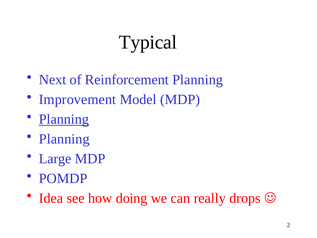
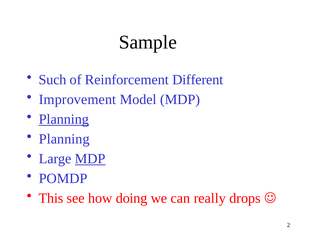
Typical: Typical -> Sample (148, 42)
Next: Next -> Such (53, 80)
Reinforcement Planning: Planning -> Different (198, 80)
MDP underline: none -> present (90, 159)
Idea: Idea -> This (51, 198)
